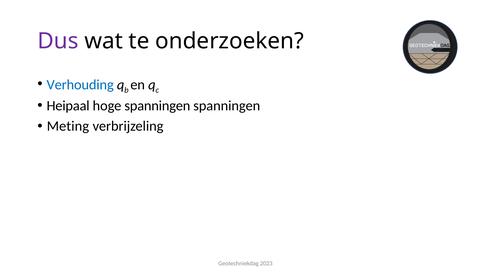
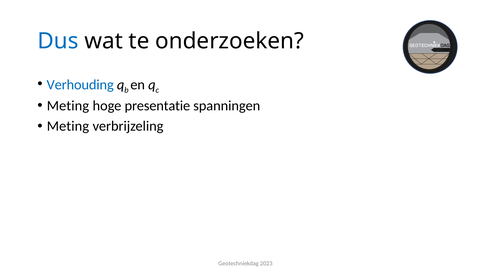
Dus colour: purple -> blue (58, 41)
Heipaal: Heipaal -> Meting (68, 106)
hoge spanningen: spanningen -> presentatie (157, 106)
